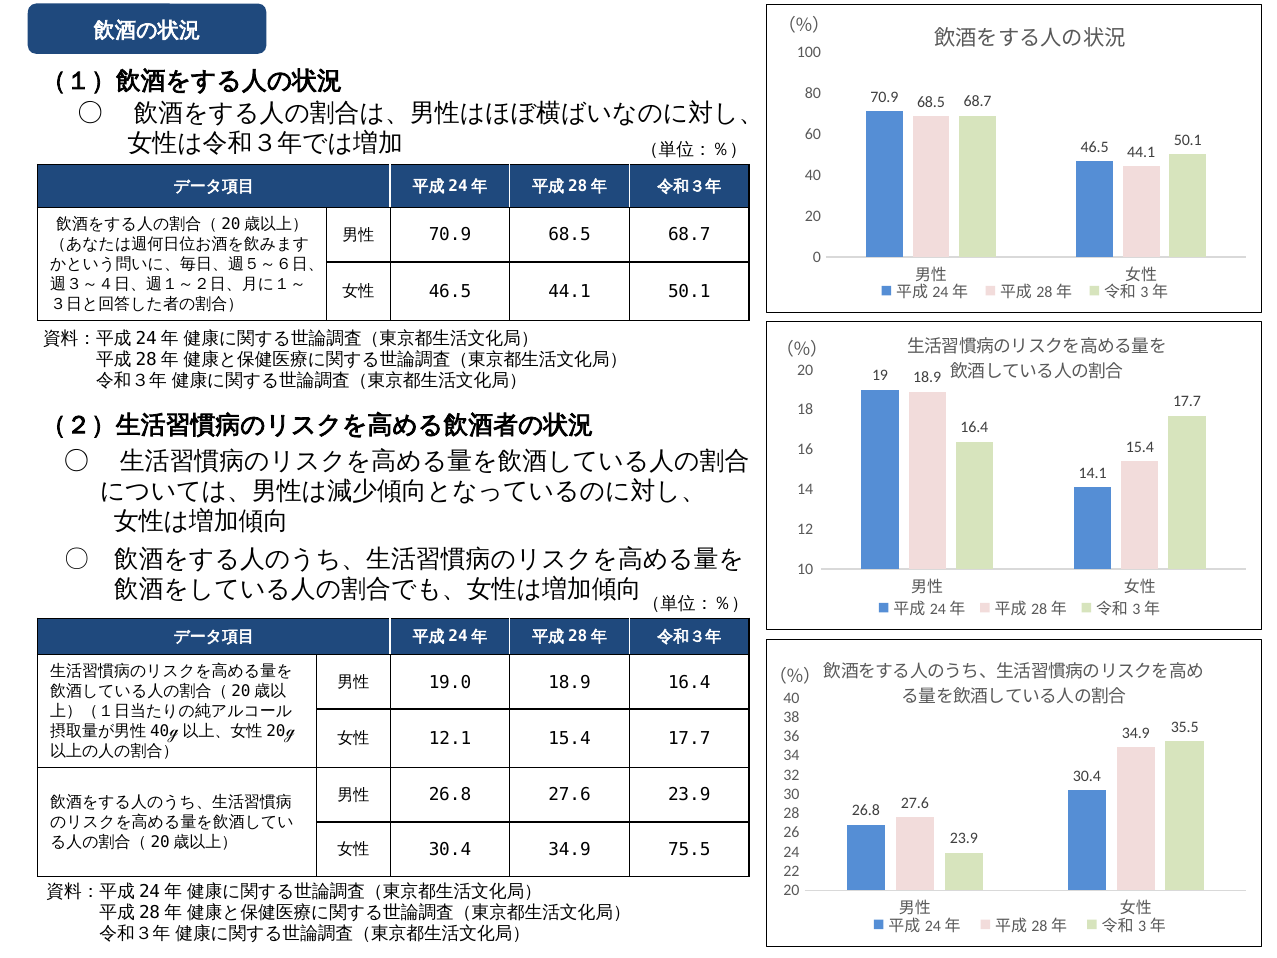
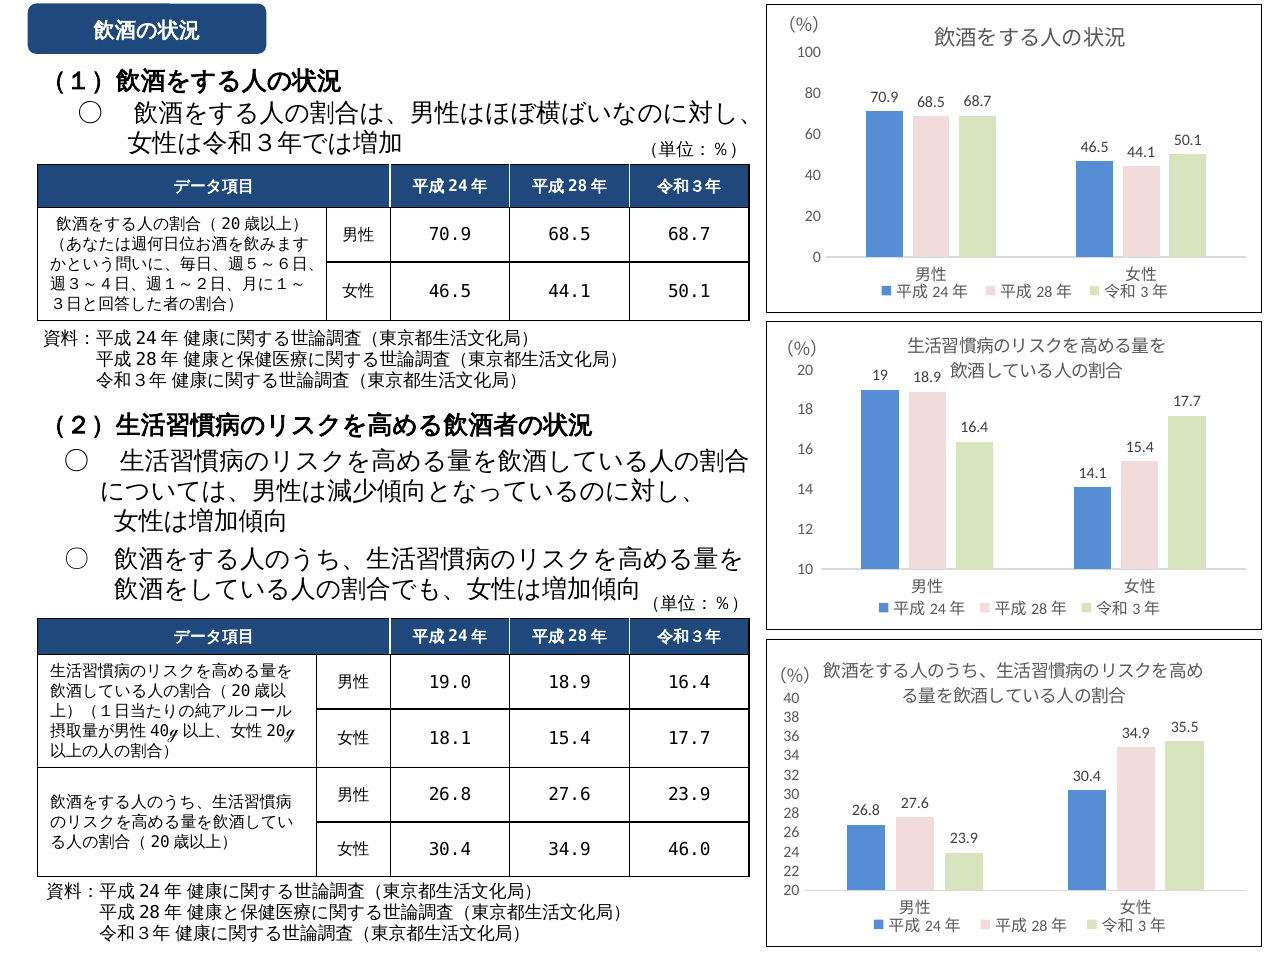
12.1: 12.1 -> 18.1 (450, 738)
75.5: 75.5 -> 46.0 (689, 849)
